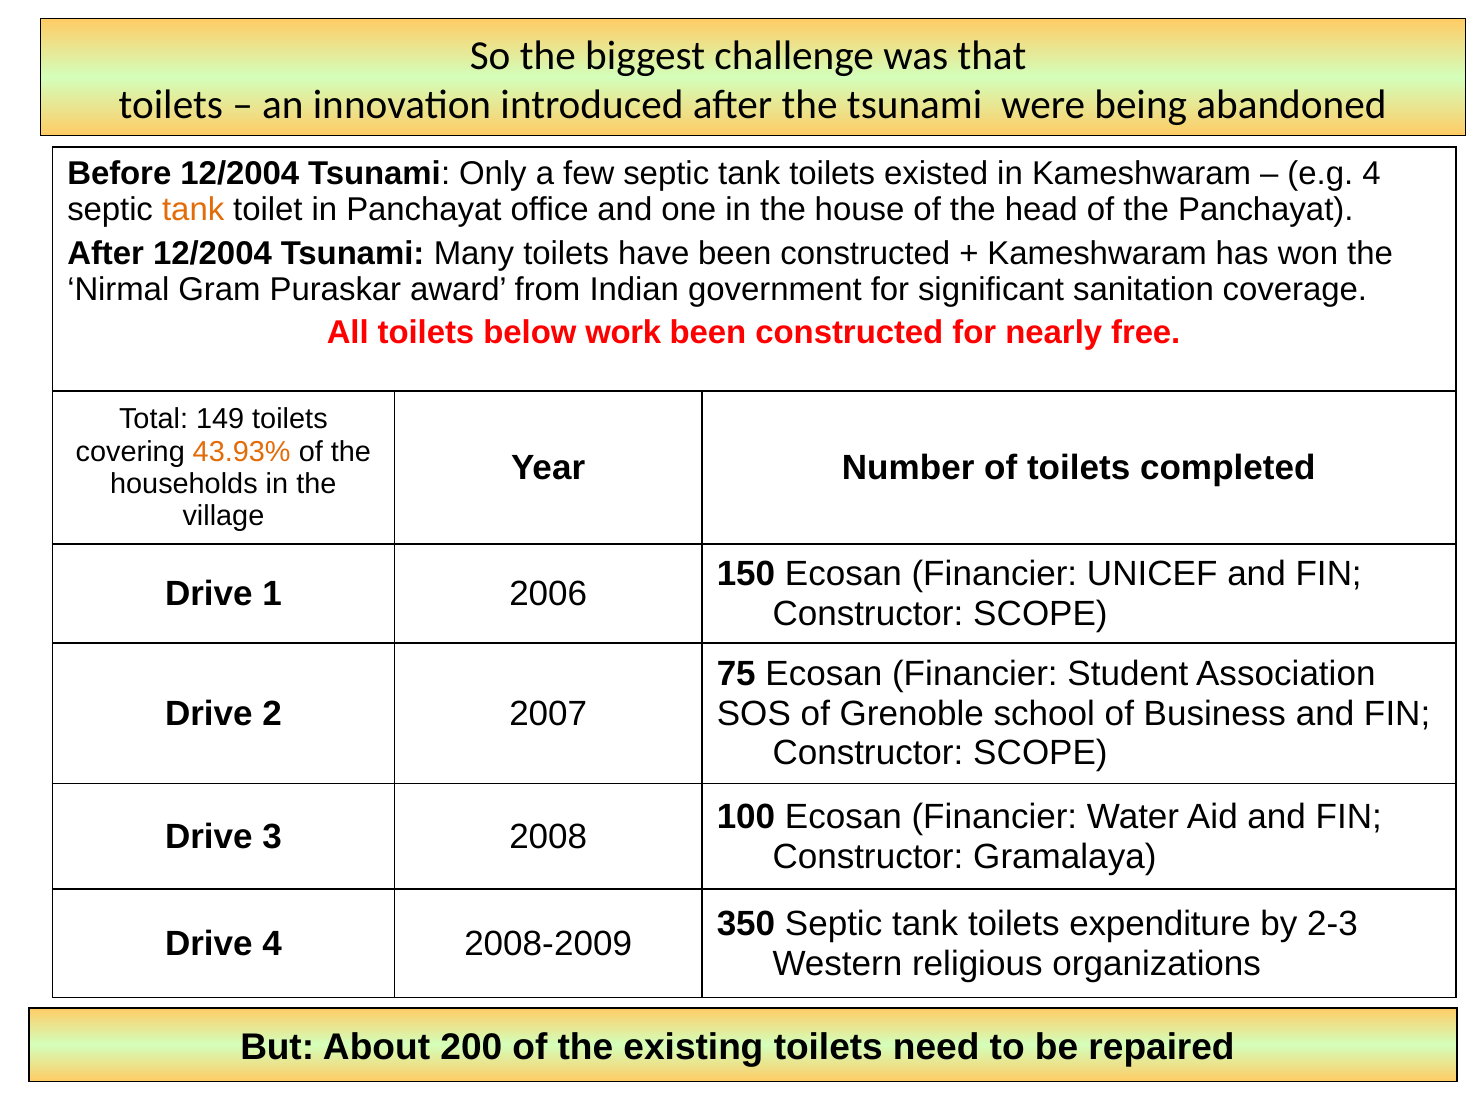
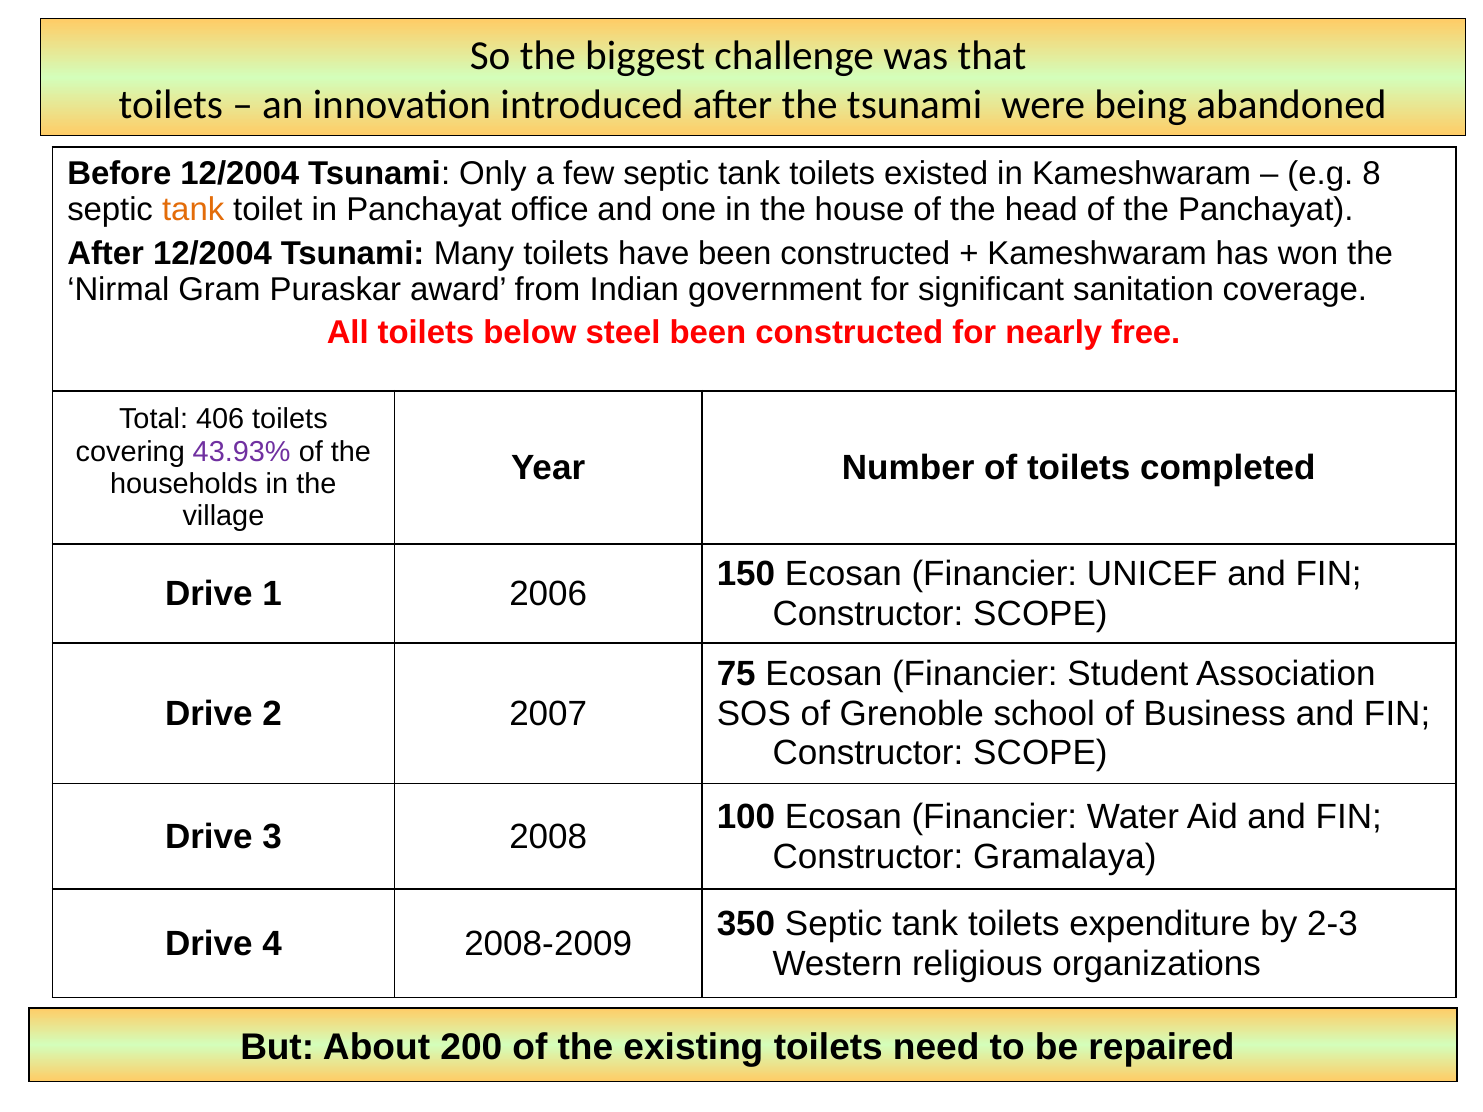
e.g 4: 4 -> 8 (1371, 173)
work: work -> steel (623, 333)
149: 149 -> 406 (220, 419)
43.93% colour: orange -> purple (242, 452)
